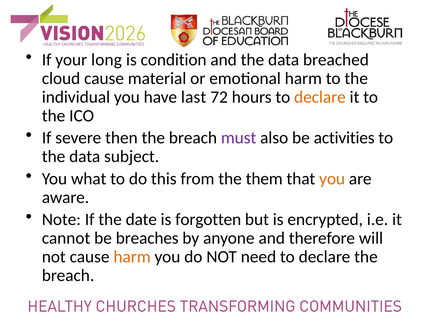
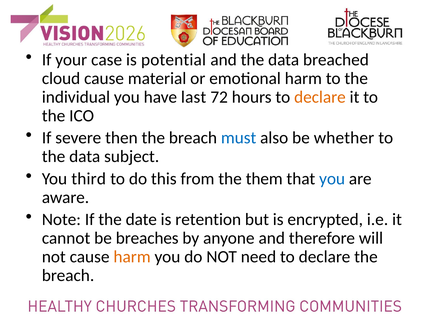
long: long -> case (107, 60)
condition: condition -> potential (173, 60)
must colour: purple -> blue (239, 138)
activities: activities -> whether (344, 138)
what: what -> third (89, 179)
you colour: orange -> blue (332, 179)
forgotten: forgotten -> retention (208, 219)
